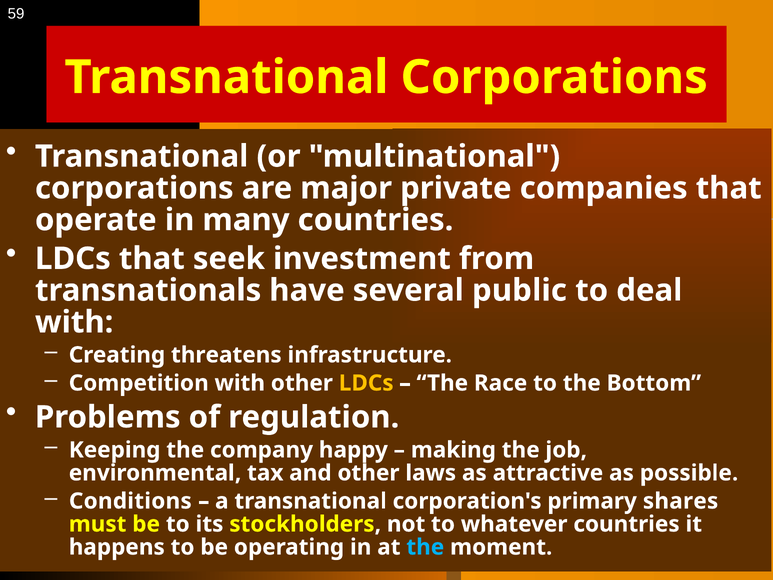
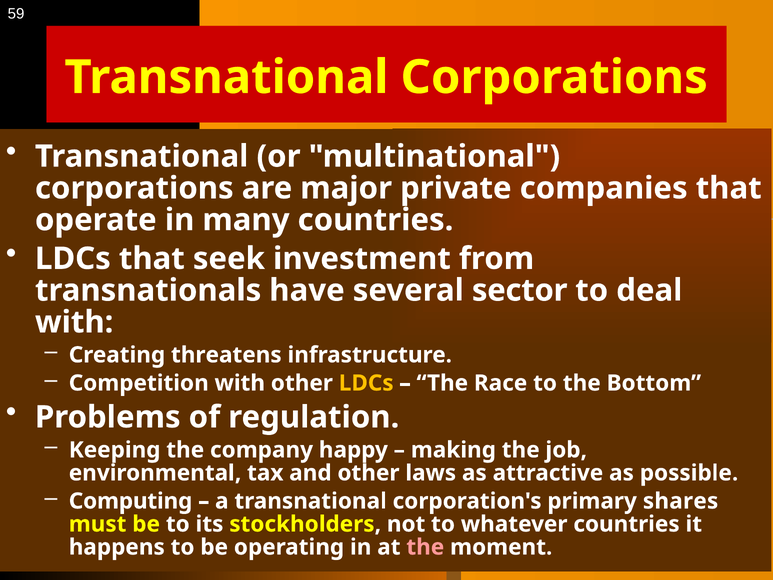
public: public -> sector (520, 290)
Conditions: Conditions -> Computing (131, 501)
the colour: light blue -> pink (425, 547)
